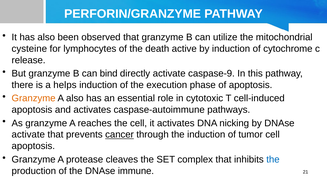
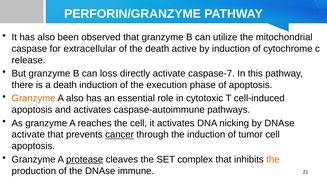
cysteine: cysteine -> caspase (29, 49)
lymphocytes: lymphocytes -> extracellular (90, 49)
bind: bind -> loss (109, 73)
caspase-9: caspase-9 -> caspase-7 (211, 73)
a helps: helps -> death (65, 85)
protease underline: none -> present (85, 159)
the colour: blue -> orange (273, 159)
